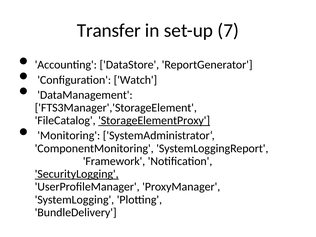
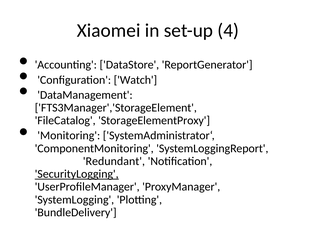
Transfer: Transfer -> Xiaomei (109, 31)
7: 7 -> 4 (228, 31)
StorageElementProxy underline: present -> none (154, 121)
Framework: Framework -> Redundant (114, 161)
